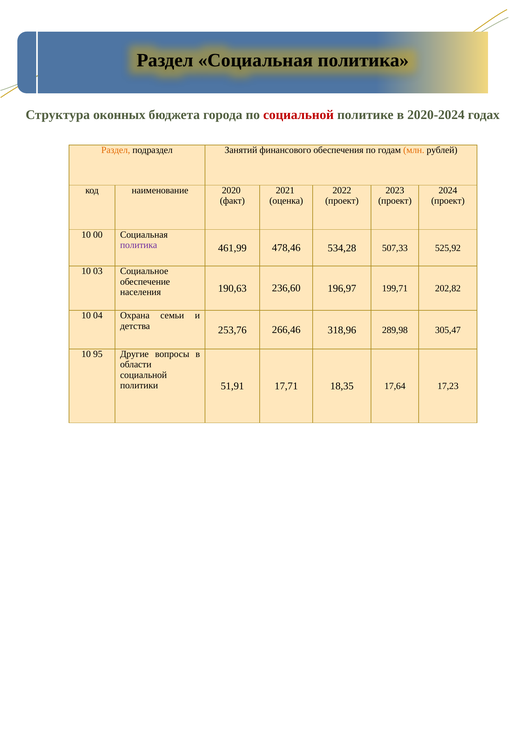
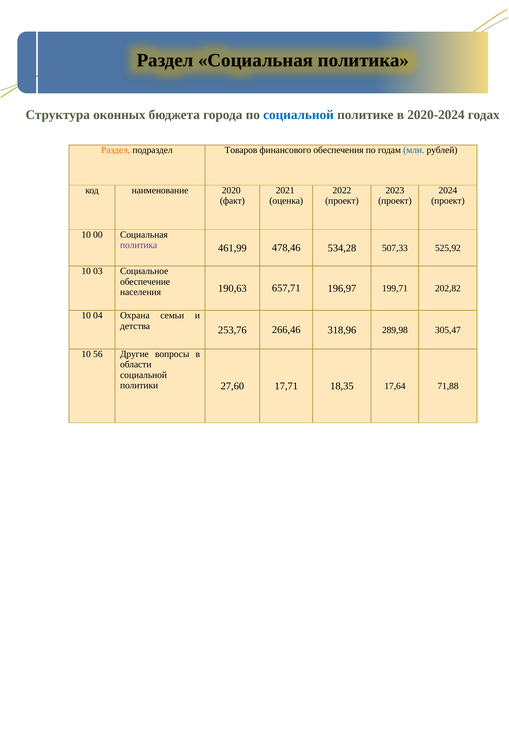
социальной colour: red -> blue (299, 115)
Занятий: Занятий -> Товаров (241, 150)
млн colour: orange -> blue (414, 150)
236,60: 236,60 -> 657,71 (286, 288)
95: 95 -> 56 (98, 354)
51,91: 51,91 -> 27,60 (232, 386)
17,23: 17,23 -> 71,88 (448, 386)
